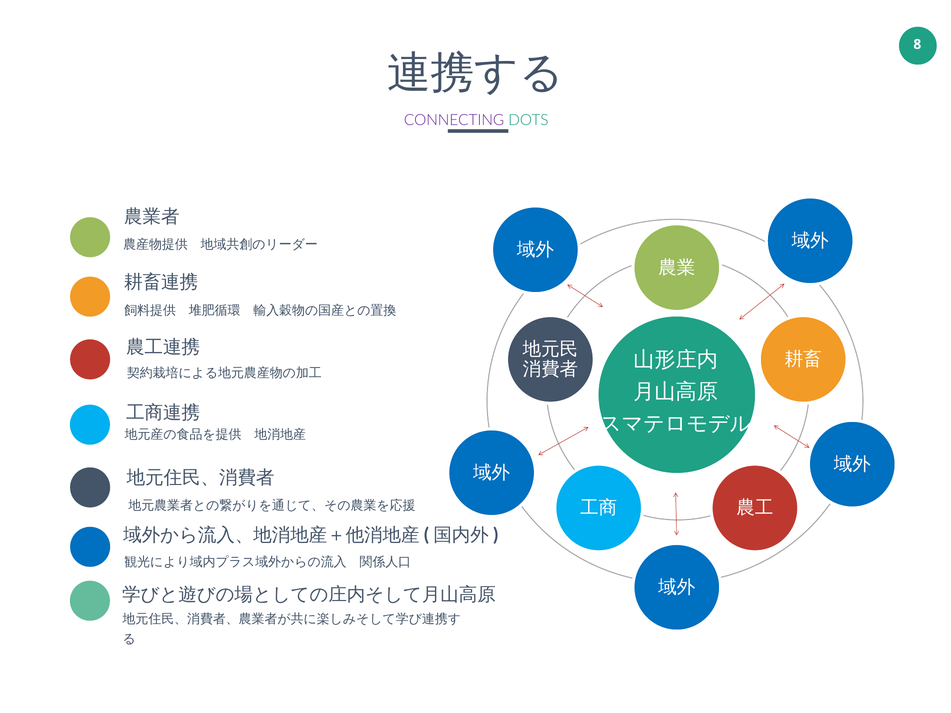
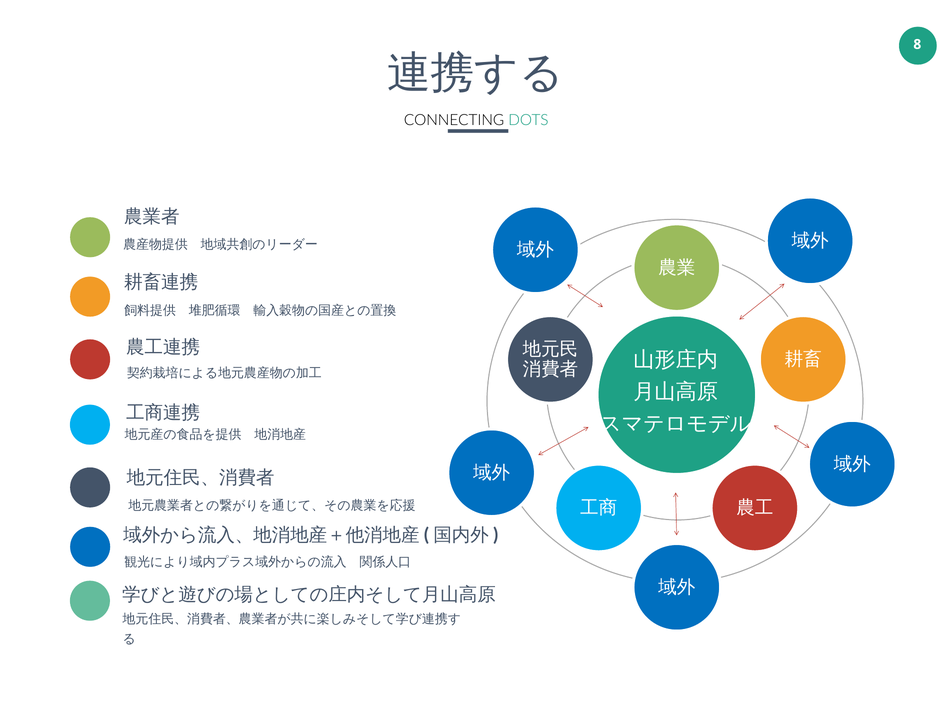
CONNECTING colour: purple -> black (454, 120)
